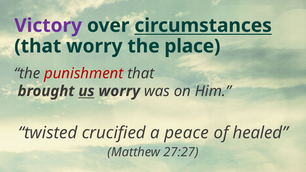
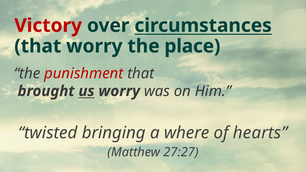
Victory colour: purple -> red (48, 26)
crucified: crucified -> bringing (114, 133)
peace: peace -> where (187, 133)
healed: healed -> hearts (260, 133)
